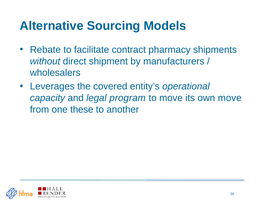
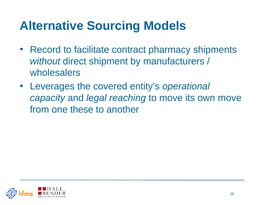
Rebate: Rebate -> Record (45, 50)
program: program -> reaching (128, 98)
